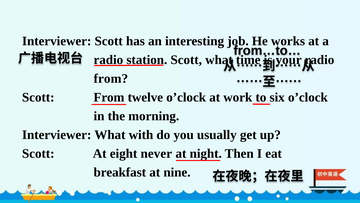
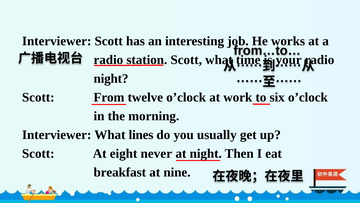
from: from -> night (111, 78)
with: with -> lines (141, 135)
